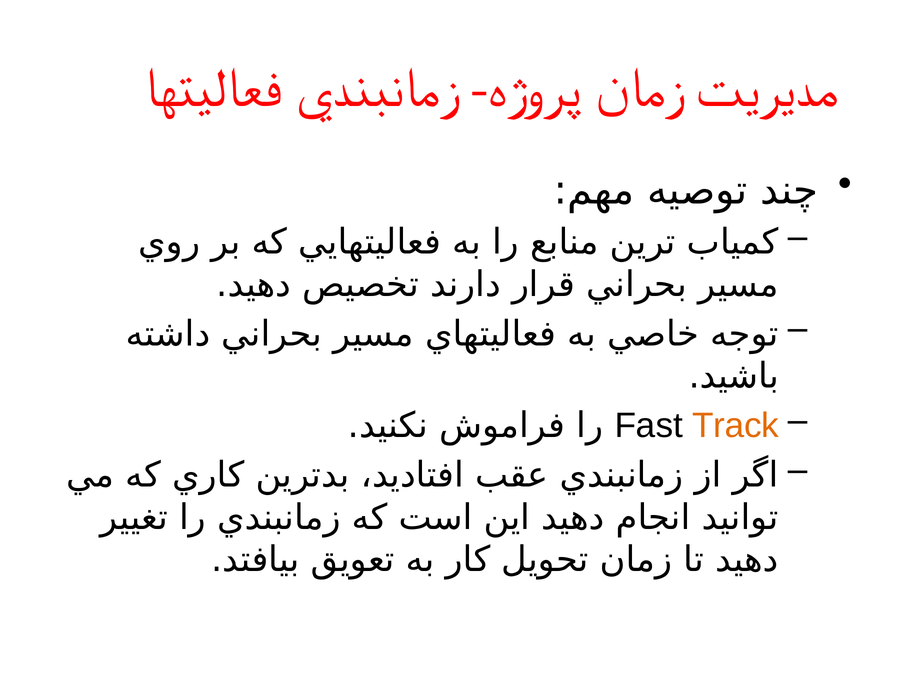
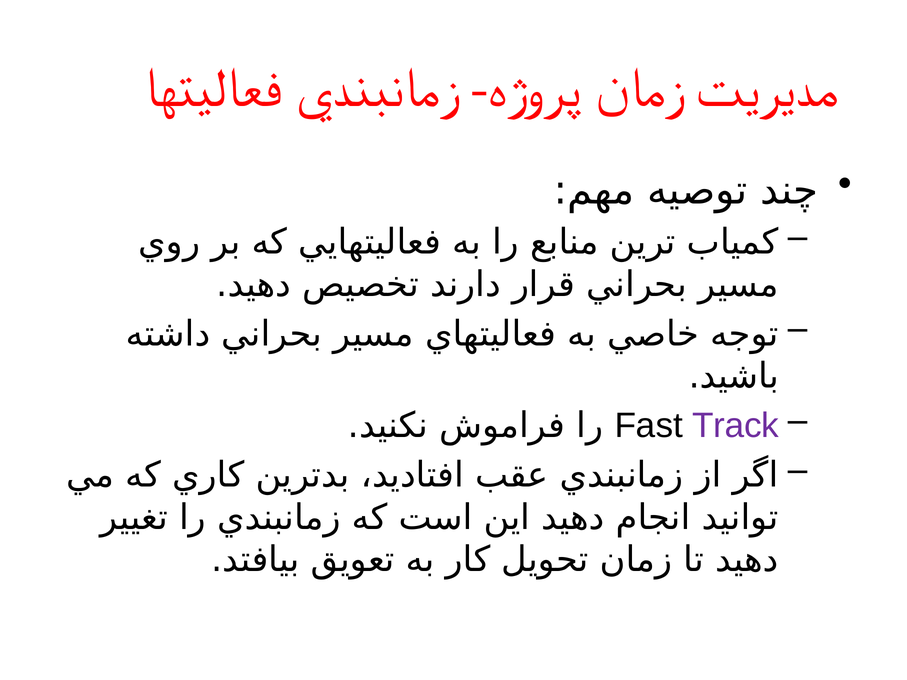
Track colour: orange -> purple (736, 426)
